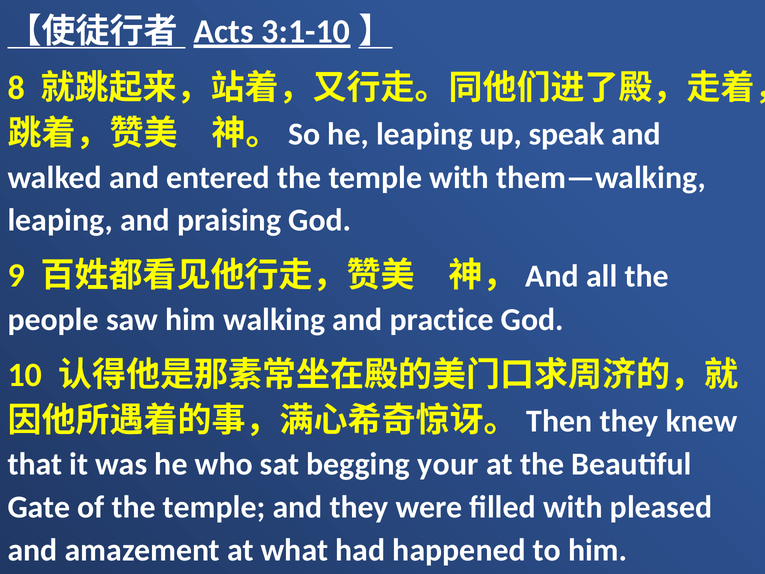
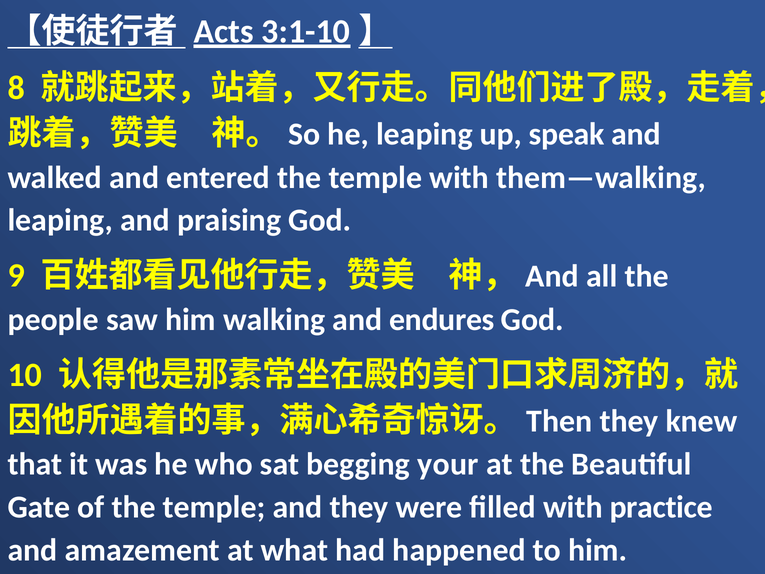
practice: practice -> endures (442, 319)
pleased: pleased -> practice (661, 507)
